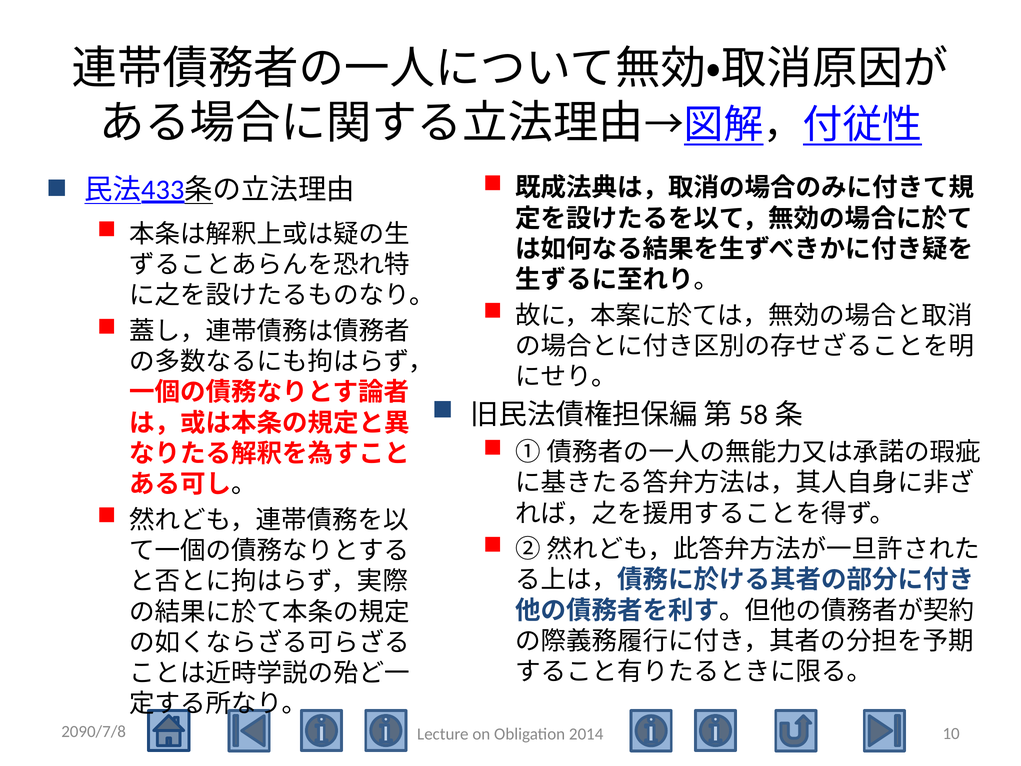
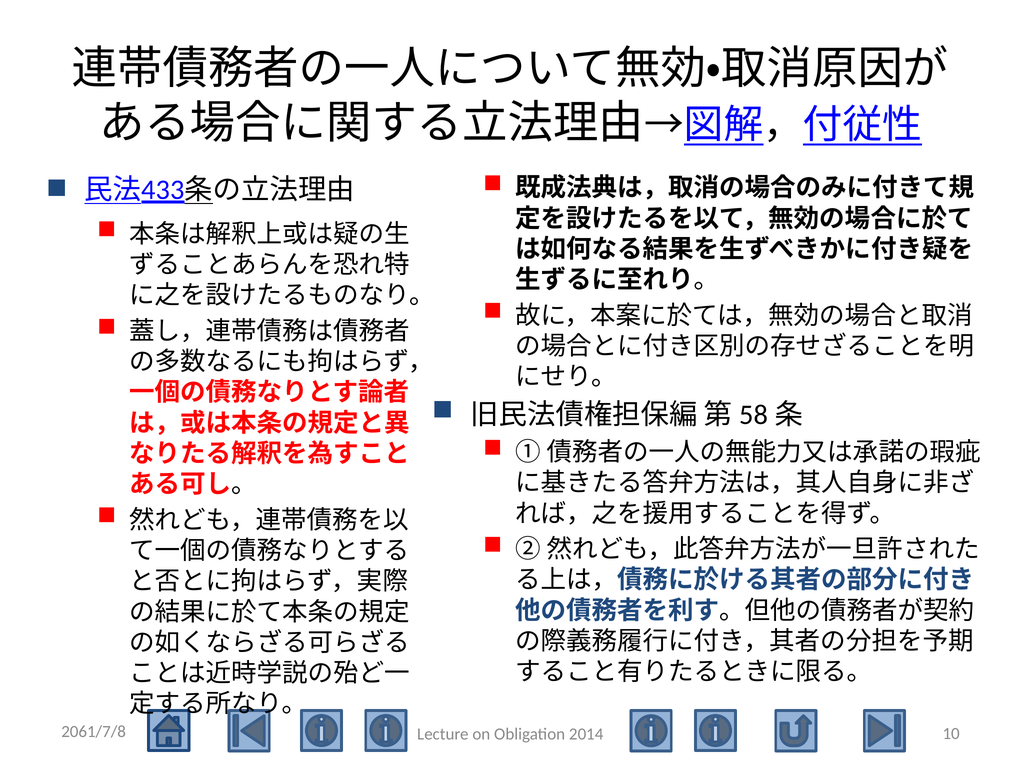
2090/7/8: 2090/7/8 -> 2061/7/8 (94, 731)
